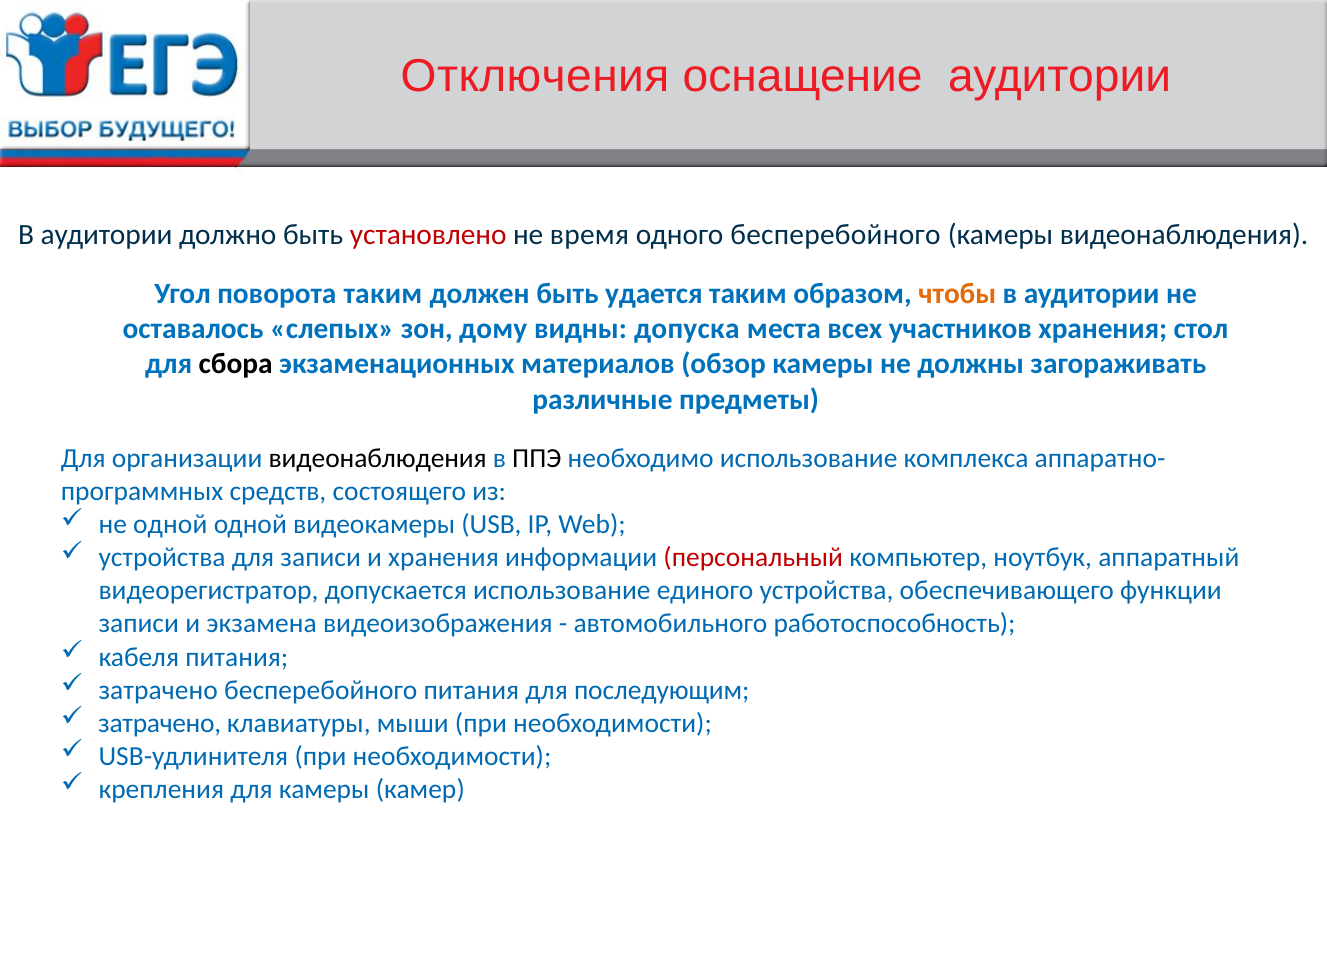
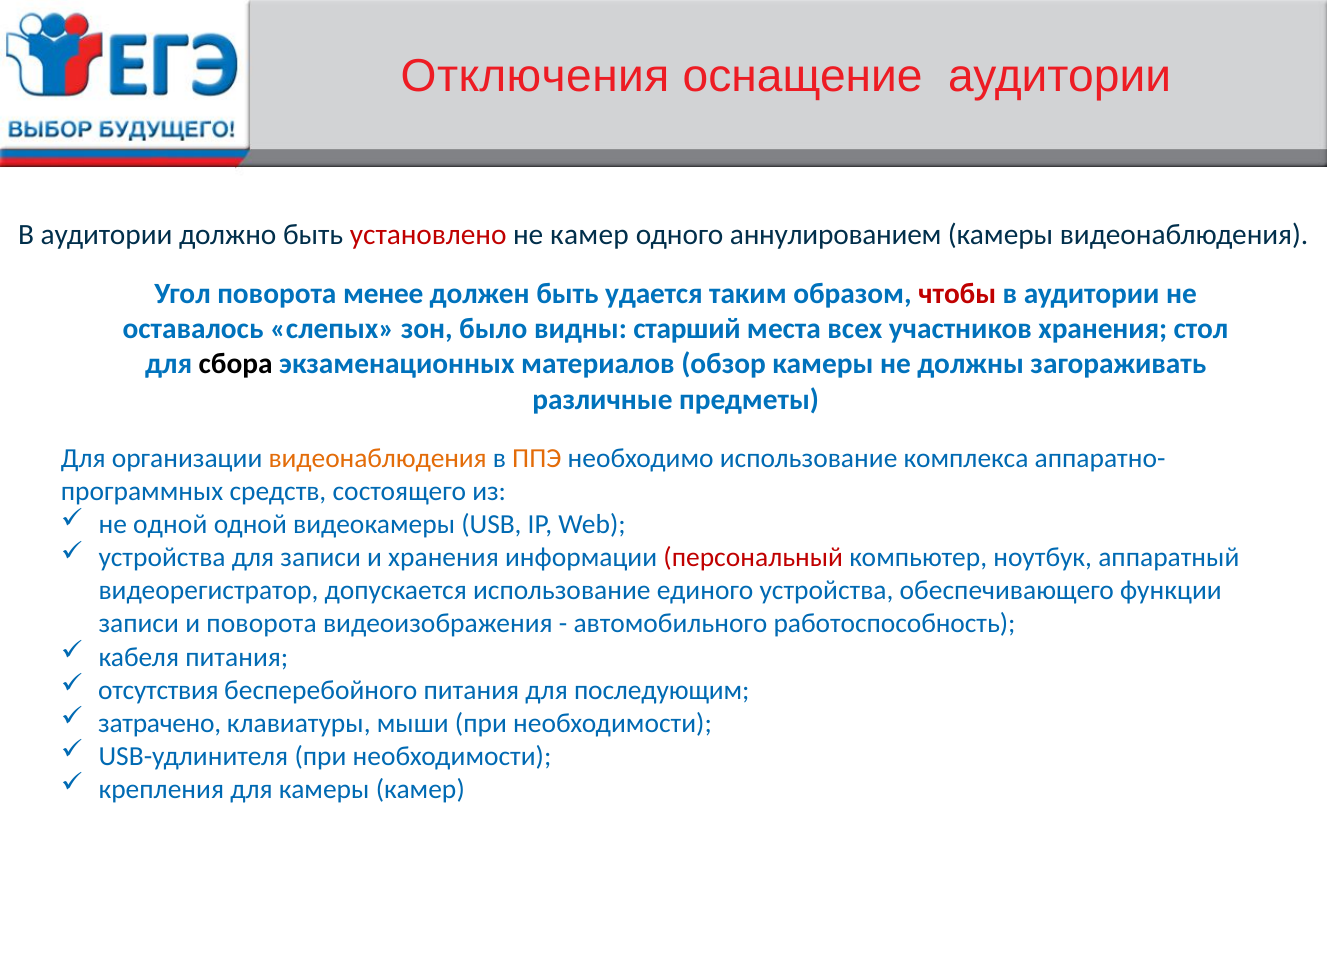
не время: время -> камер (589, 235)
одного бесперебойного: бесперебойного -> аннулированием (836, 235)
поворота таким: таким -> менее (383, 294)
чтобы colour: orange -> red (957, 294)
дому: дому -> было (493, 329)
допуска: допуска -> старший (687, 329)
видеонаблюдения colour: black -> orange (378, 459)
ППЭ colour: black -> orange (537, 459)
и экзамена: экзамена -> поворота (262, 624)
затрачено: затрачено -> отсутствия (158, 690)
